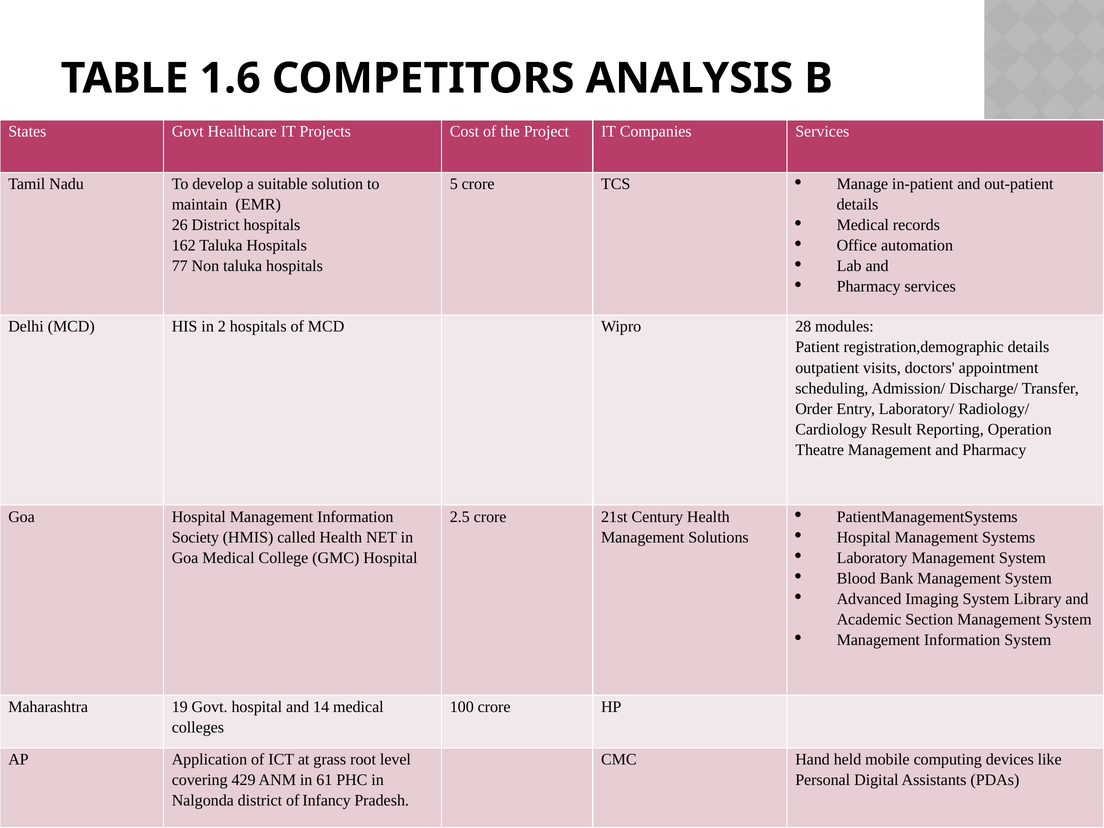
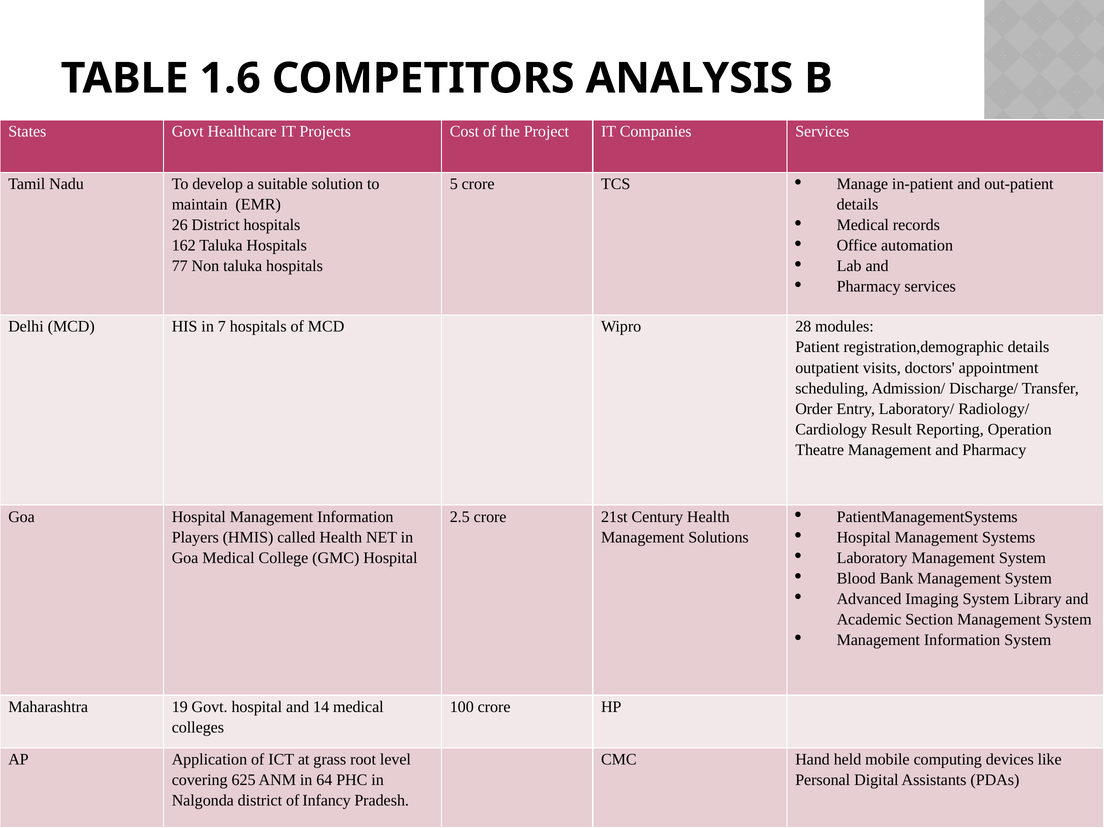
2: 2 -> 7 (222, 327)
Society: Society -> Players (195, 537)
429: 429 -> 625 (244, 780)
61: 61 -> 64 (324, 780)
